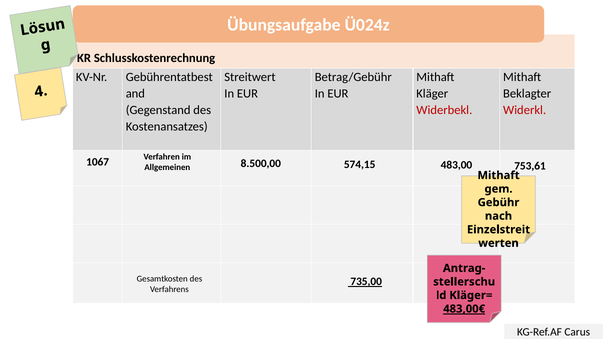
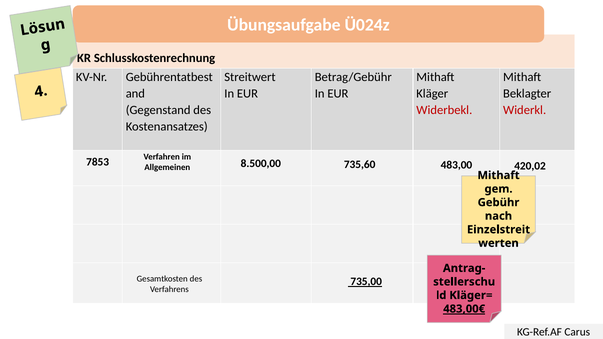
1067: 1067 -> 7853 (98, 162)
574,15: 574,15 -> 735,60 (360, 165)
753,61: 753,61 -> 420,02 (530, 166)
